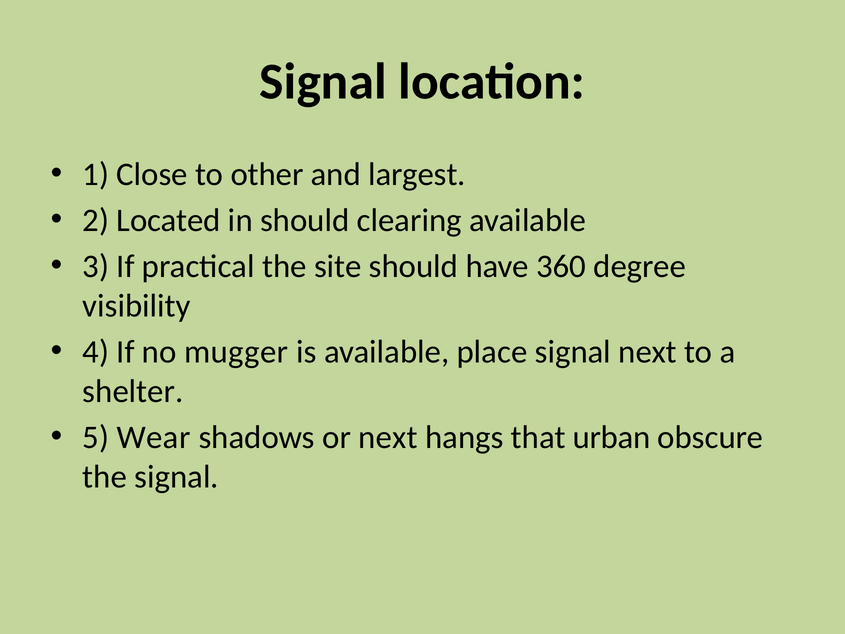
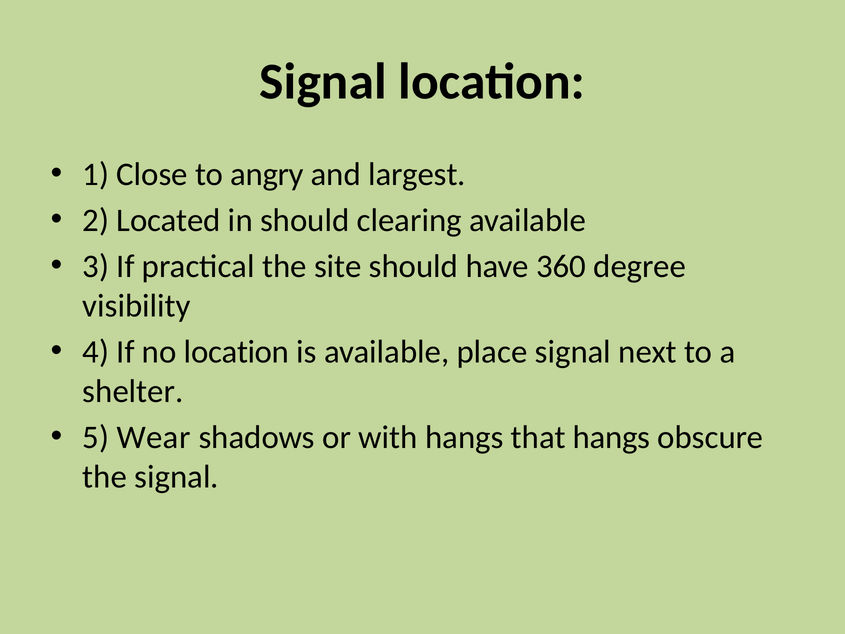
other: other -> angry (267, 174)
no mugger: mugger -> location (237, 352)
or next: next -> with (388, 437)
that urban: urban -> hangs (612, 437)
